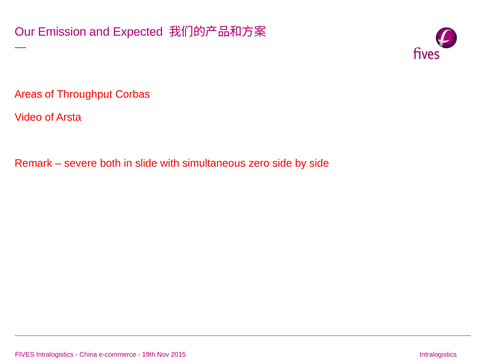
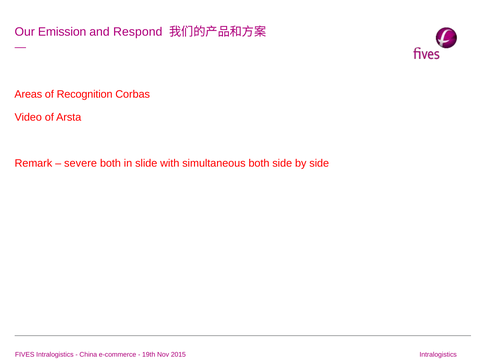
Expected: Expected -> Respond (138, 32)
Throughput: Throughput -> Recognition (85, 94)
simultaneous zero: zero -> both (259, 163)
